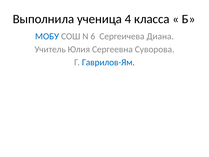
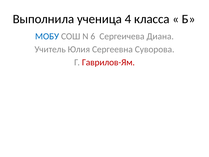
Гаврилов-Ям colour: blue -> red (108, 62)
